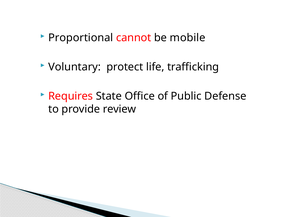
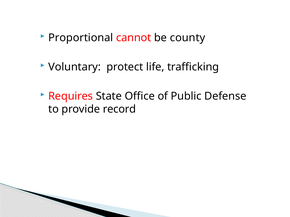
mobile: mobile -> county (188, 38)
review: review -> record (119, 109)
